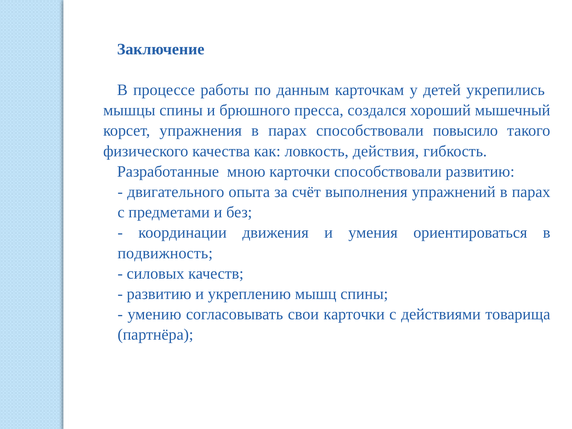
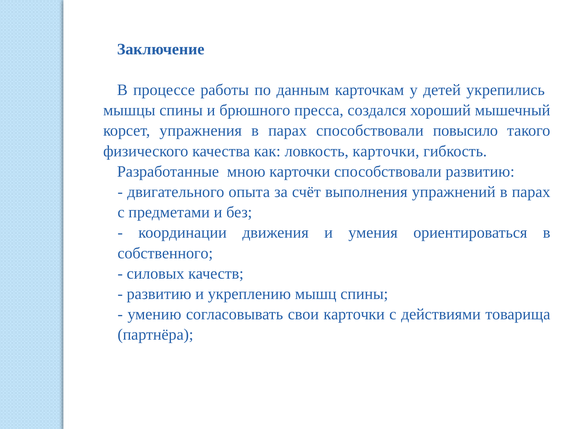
ловкость действия: действия -> карточки (386, 151)
подвижность: подвижность -> собственного (165, 253)
